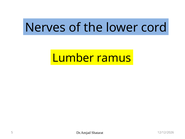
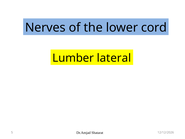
ramus: ramus -> lateral (114, 58)
